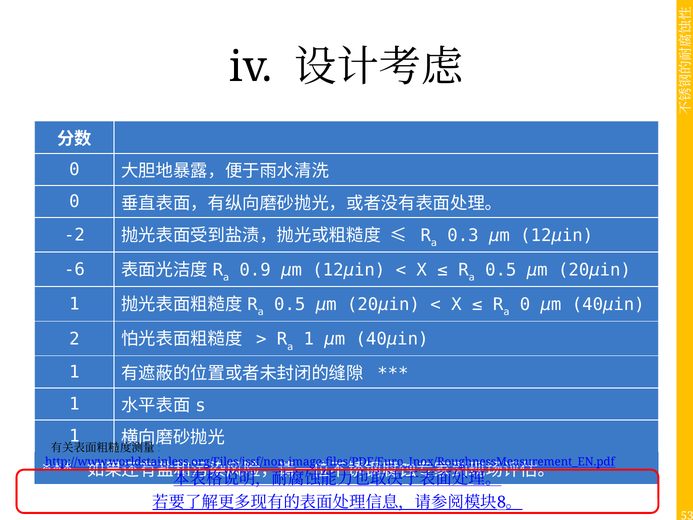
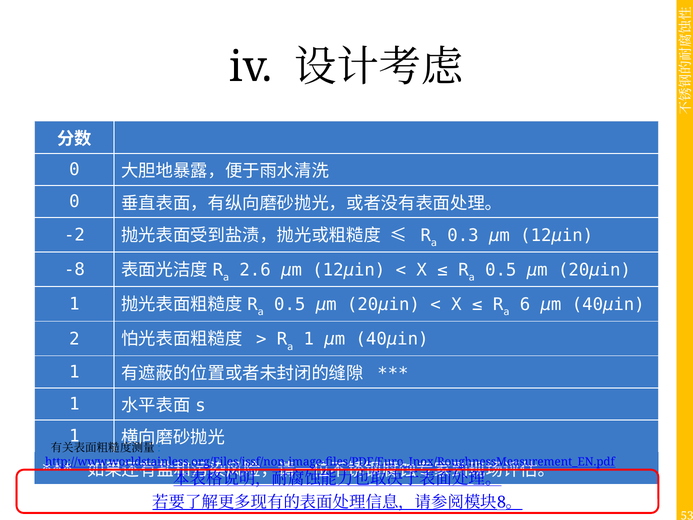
-6: -6 -> -8 (74, 269)
0.9: 0.9 -> 2.6 (255, 270)
0: 0 -> 6 (525, 304)
